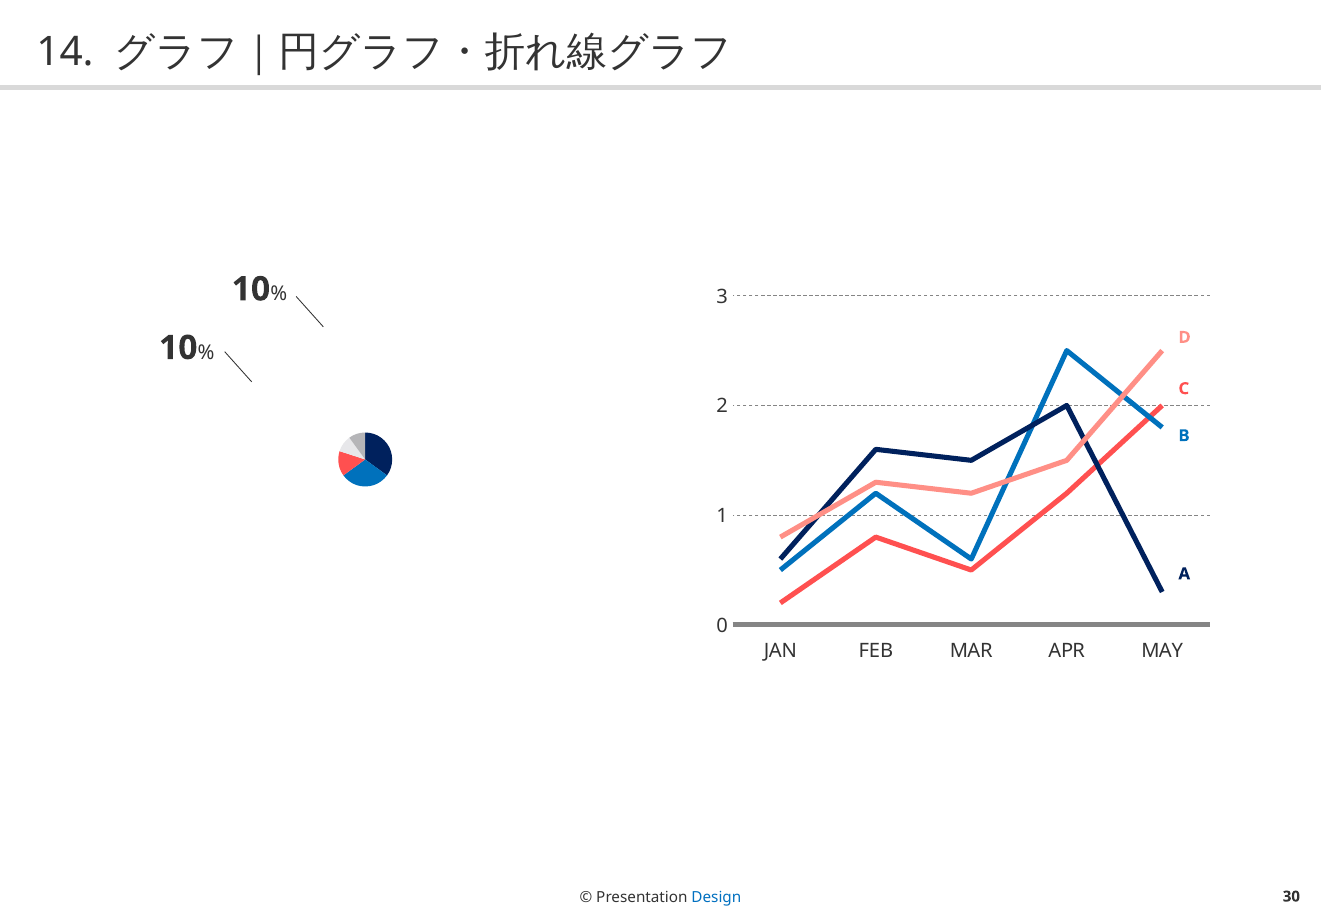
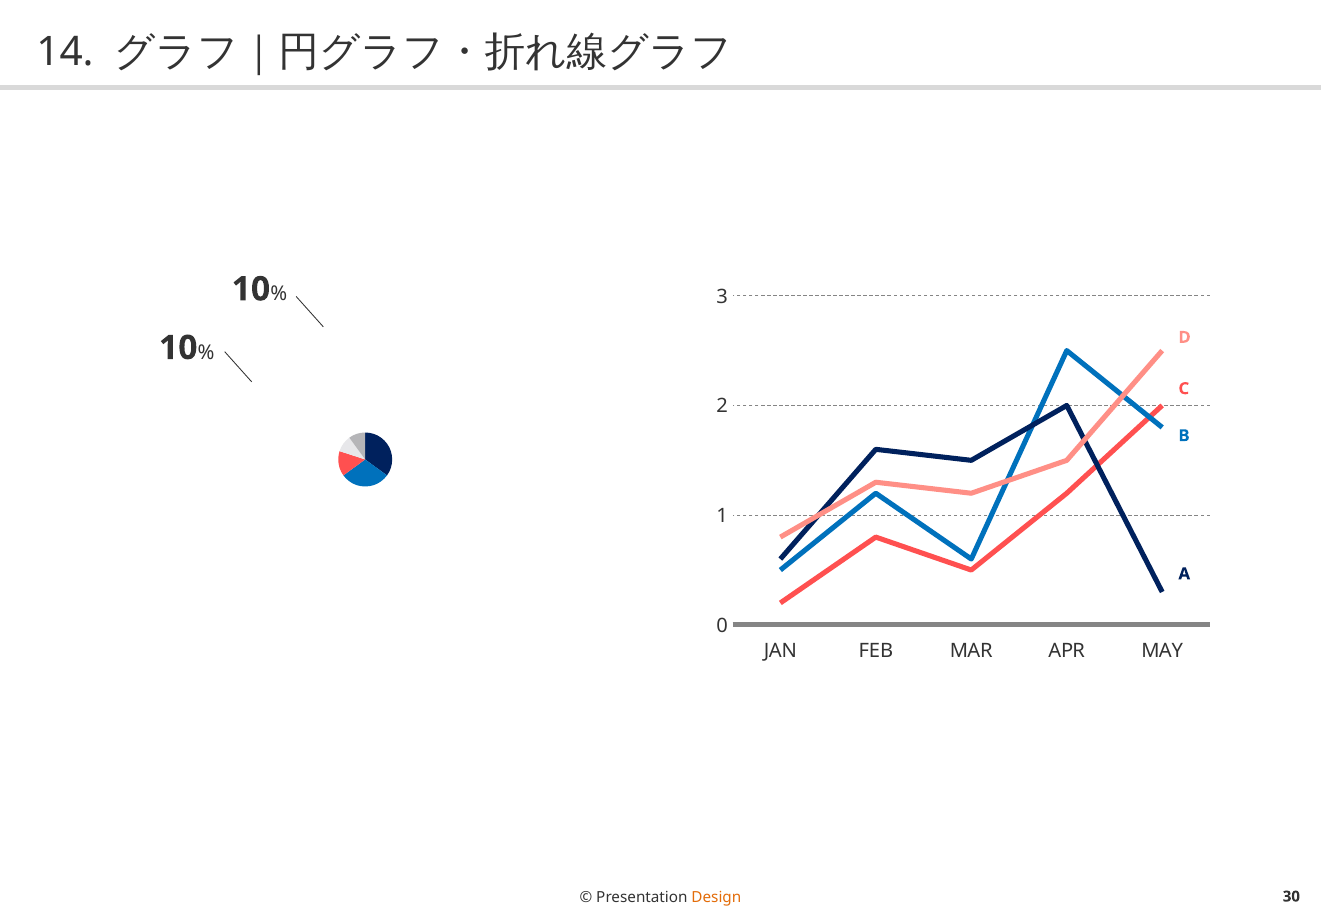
Design colour: blue -> orange (716, 897)
